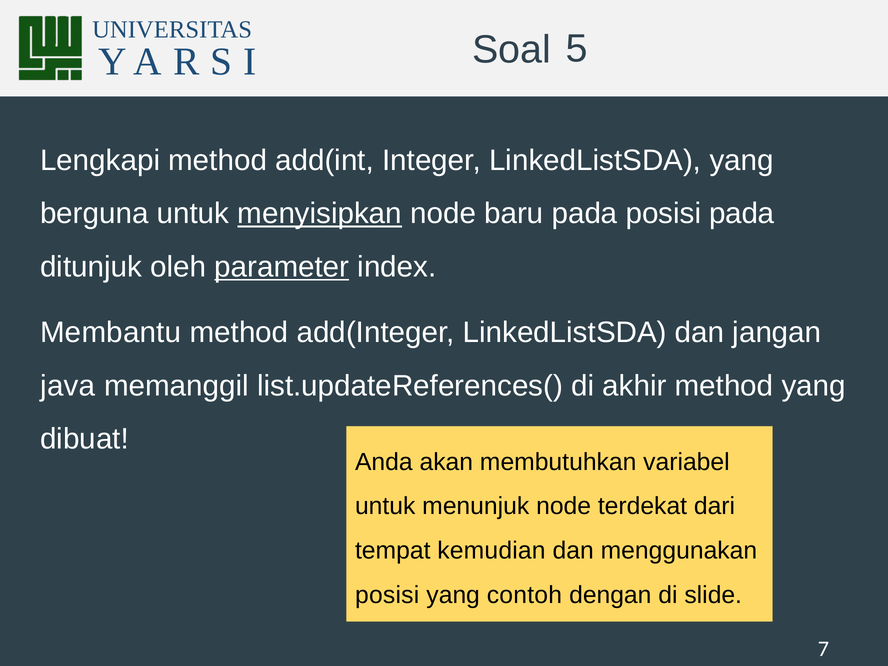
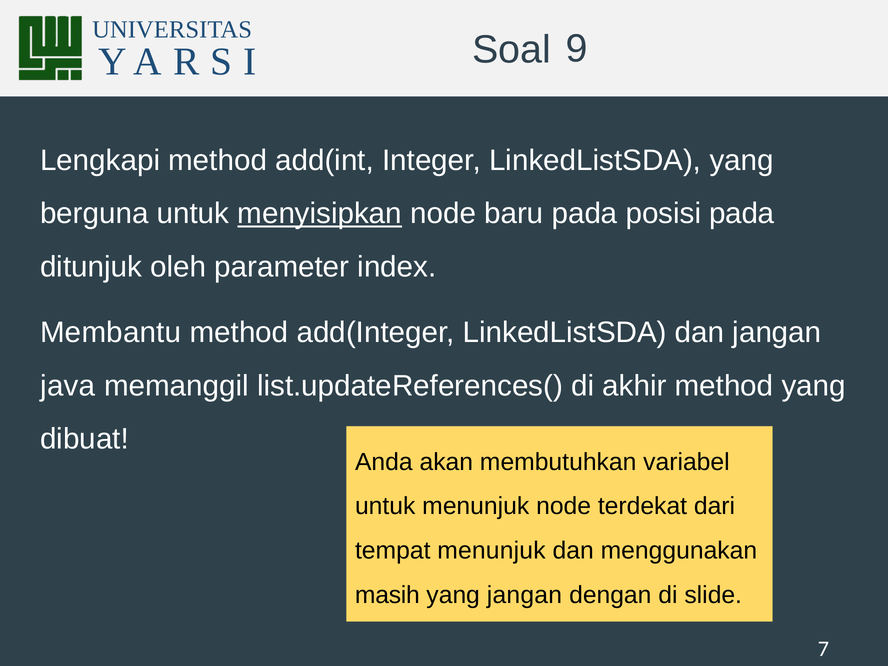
5: 5 -> 9 (577, 49)
parameter underline: present -> none (282, 267)
tempat kemudian: kemudian -> menunjuk (491, 551)
posisi: posisi -> masih (387, 595)
yang contoh: contoh -> jangan (524, 595)
